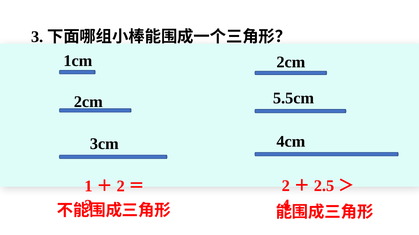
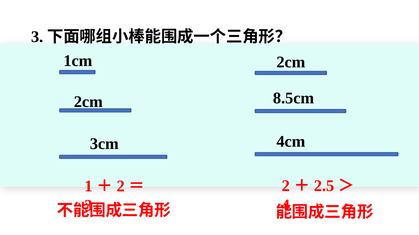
5.5cm: 5.5cm -> 8.5cm (294, 98)
